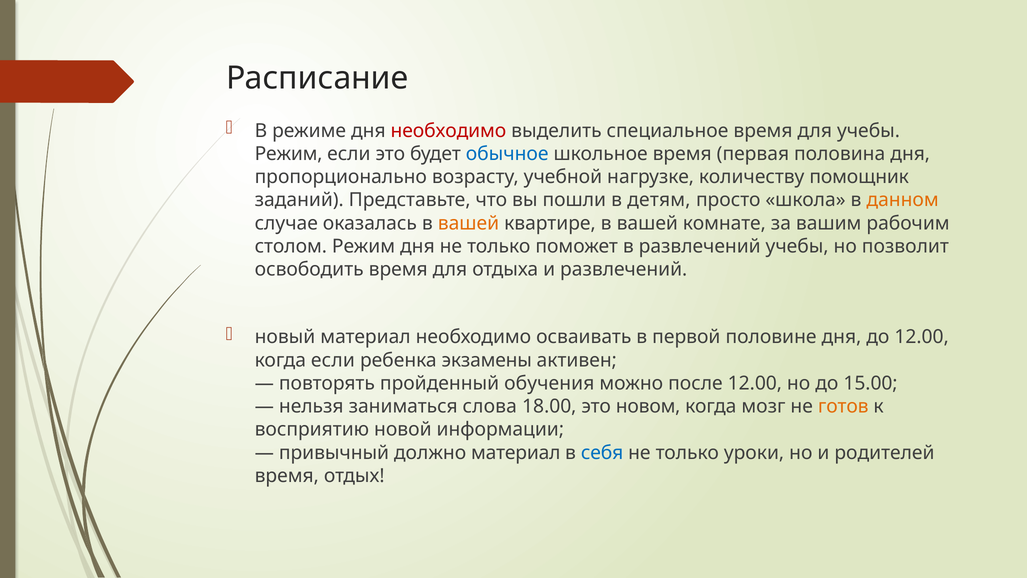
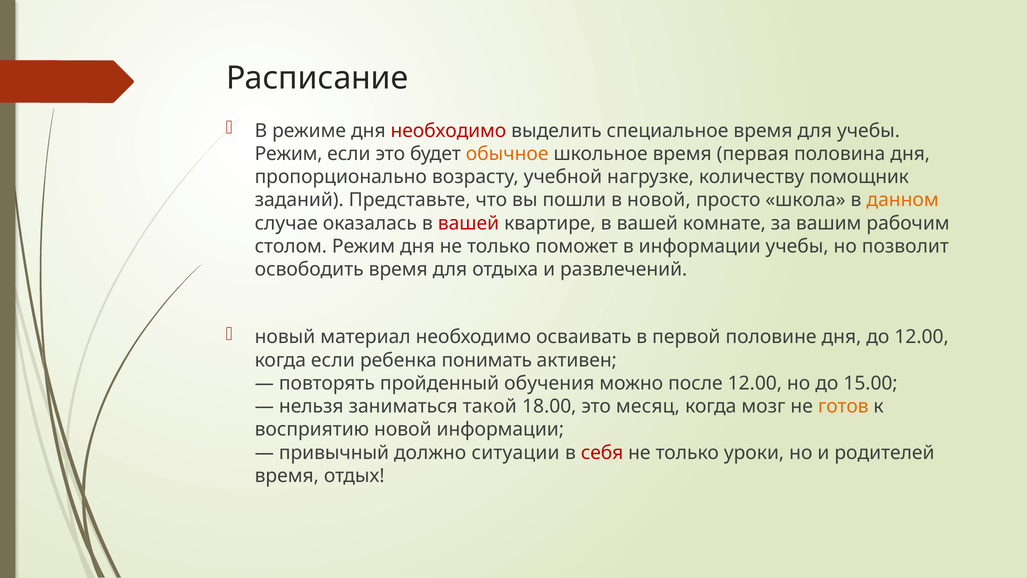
обычное colour: blue -> orange (507, 154)
в детям: детям -> новой (659, 200)
вашей colour: orange -> red (468, 223)
в развлечений: развлечений -> информации (700, 246)
экзамены: экзамены -> понимать (487, 360)
слова: слова -> такой (490, 406)
новом: новом -> месяц (648, 406)
должно материал: материал -> ситуации (516, 452)
себя colour: blue -> red (602, 452)
